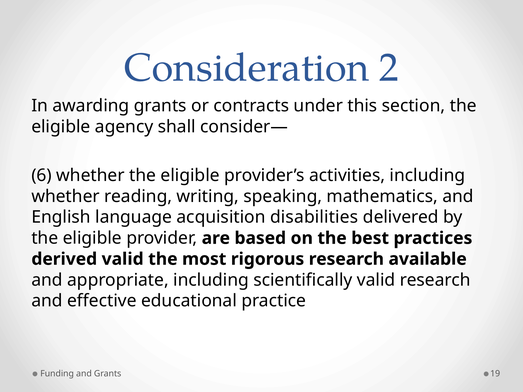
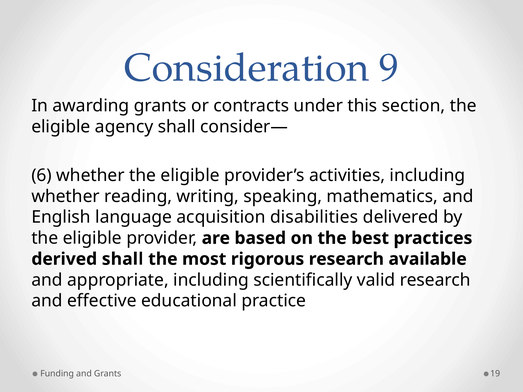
2: 2 -> 9 (389, 68)
derived valid: valid -> shall (123, 259)
